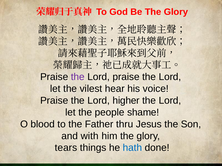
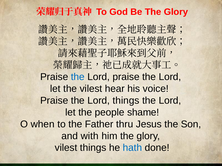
the colour: purple -> blue (78, 77)
Lord higher: higher -> things (126, 101)
blood: blood -> when (43, 125)
tears: tears -> vilest (66, 148)
